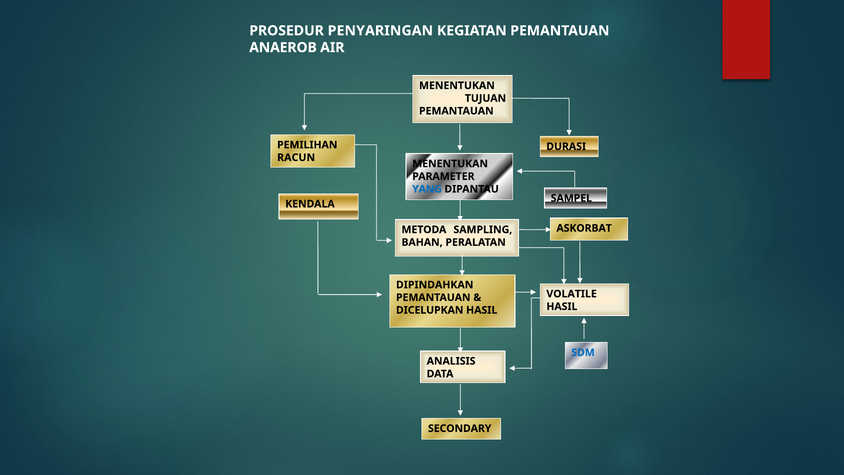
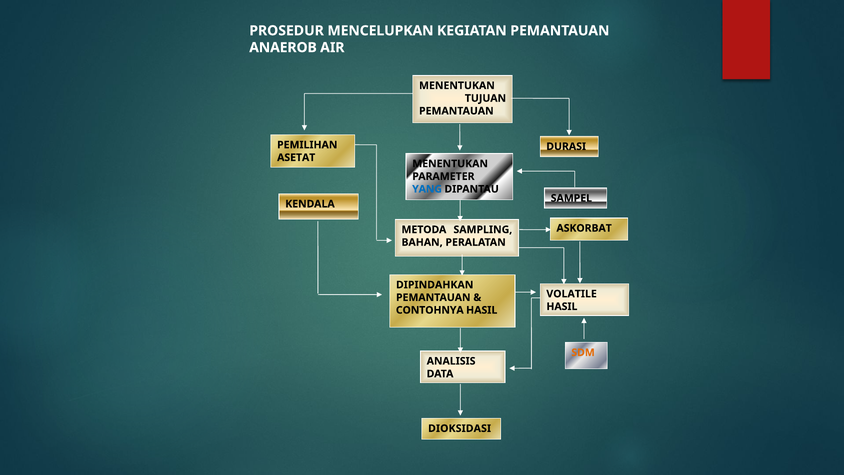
PENYARINGAN: PENYARINGAN -> MENCELUPKAN (380, 31)
RACUN: RACUN -> ASETAT (296, 157)
DICELUPKAN: DICELUPKAN -> CONTOHNYA (430, 310)
SDM colour: blue -> orange (583, 352)
SECONDARY: SECONDARY -> DIOKSIDASI (460, 428)
